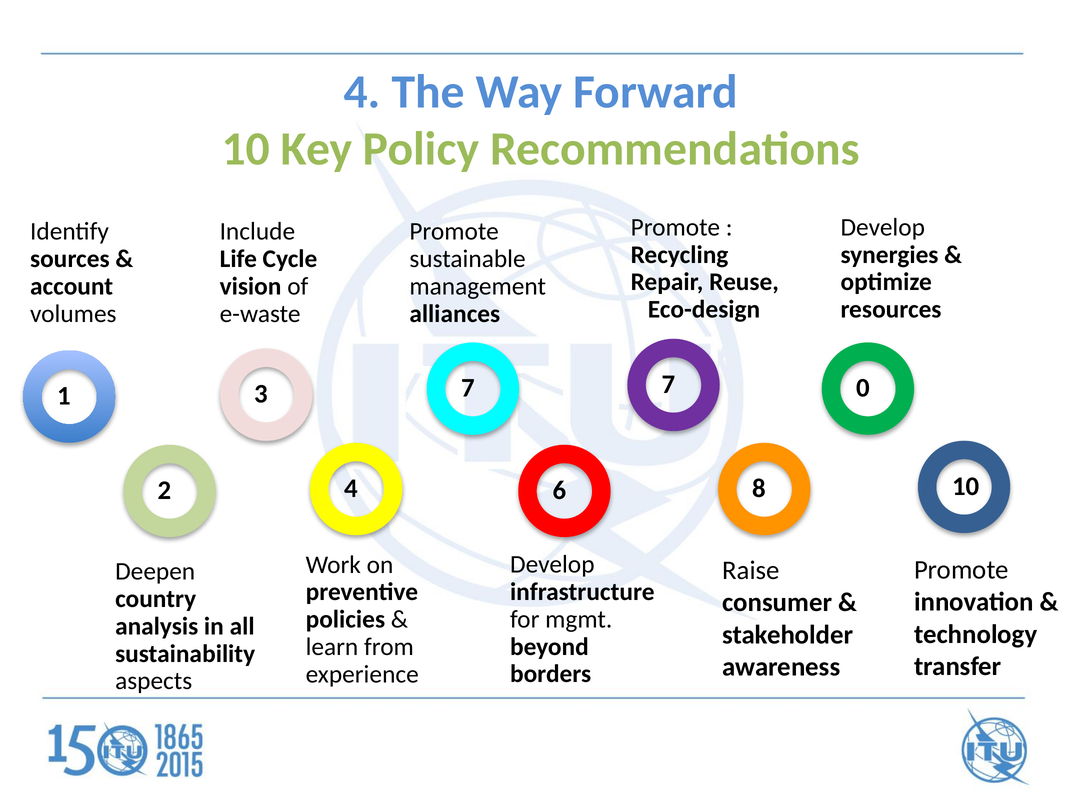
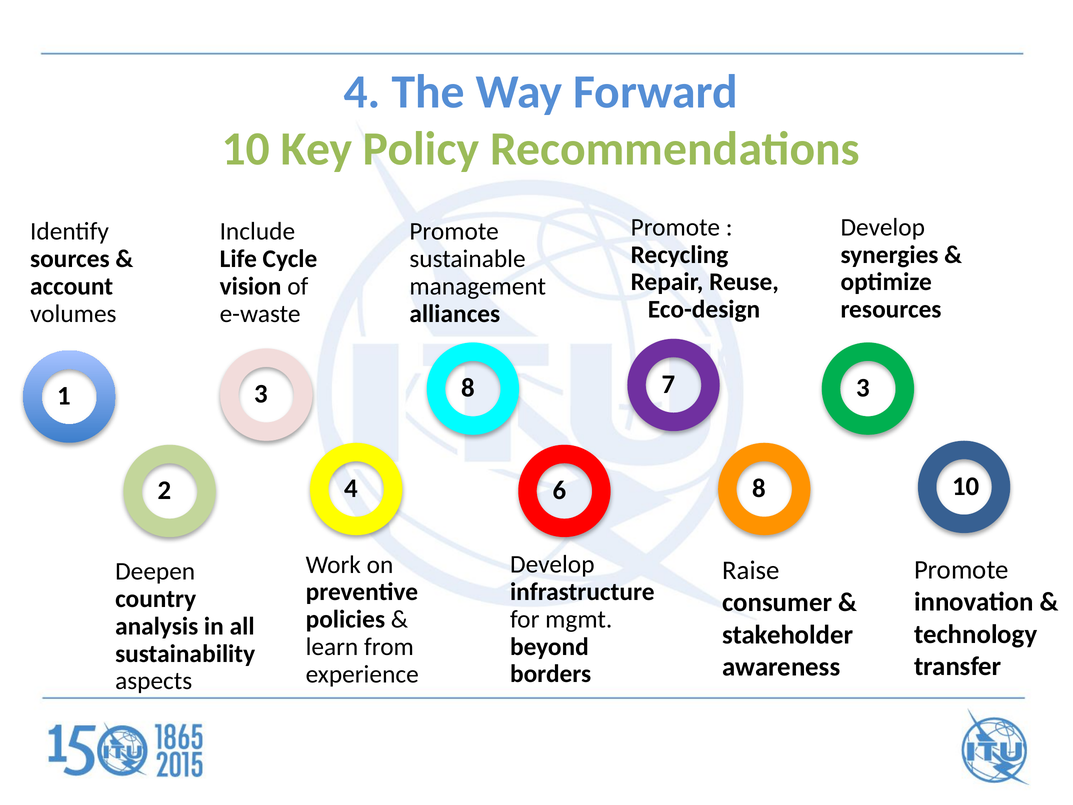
7 0: 0 -> 3 (863, 388)
3 7: 7 -> 8 (468, 388)
